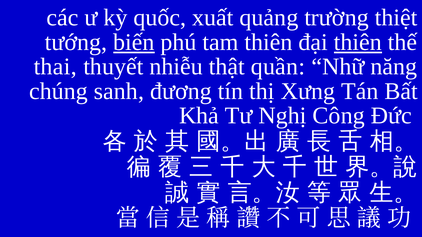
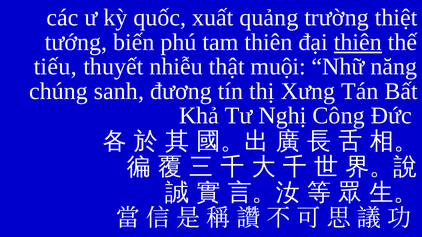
biến underline: present -> none (134, 42)
thai: thai -> tiếu (55, 67)
quần: quần -> muội (278, 67)
